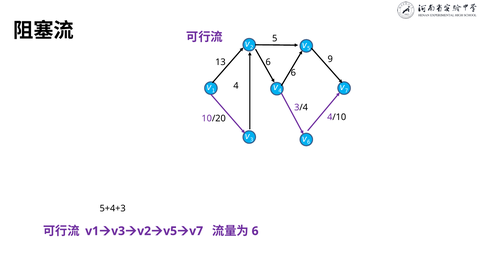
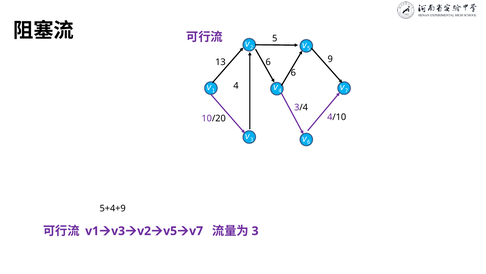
5+4+3: 5+4+3 -> 5+4+9 (113, 208)
6: 6 -> 3 (255, 231)
